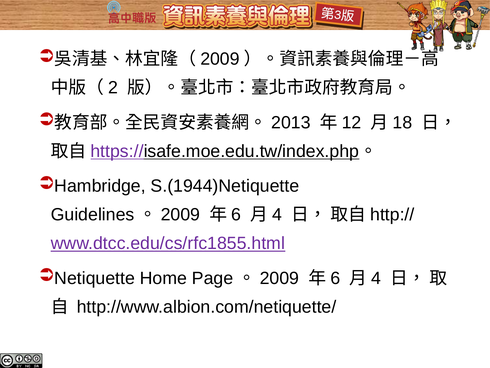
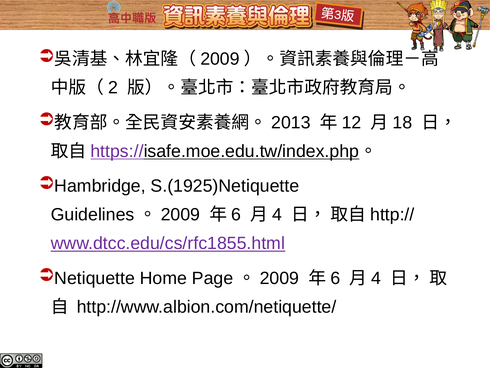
S.(1944)Netiquette: S.(1944)Netiquette -> S.(1925)Netiquette (225, 186)
